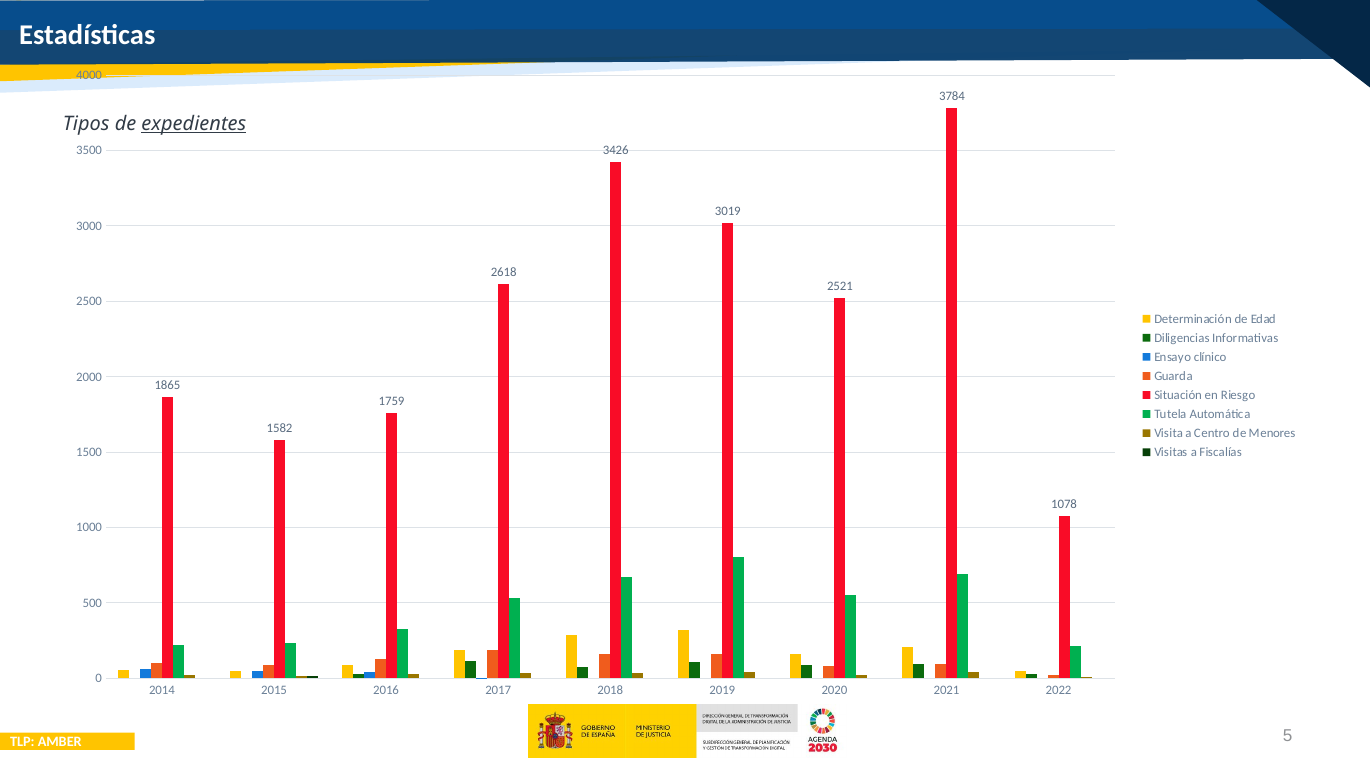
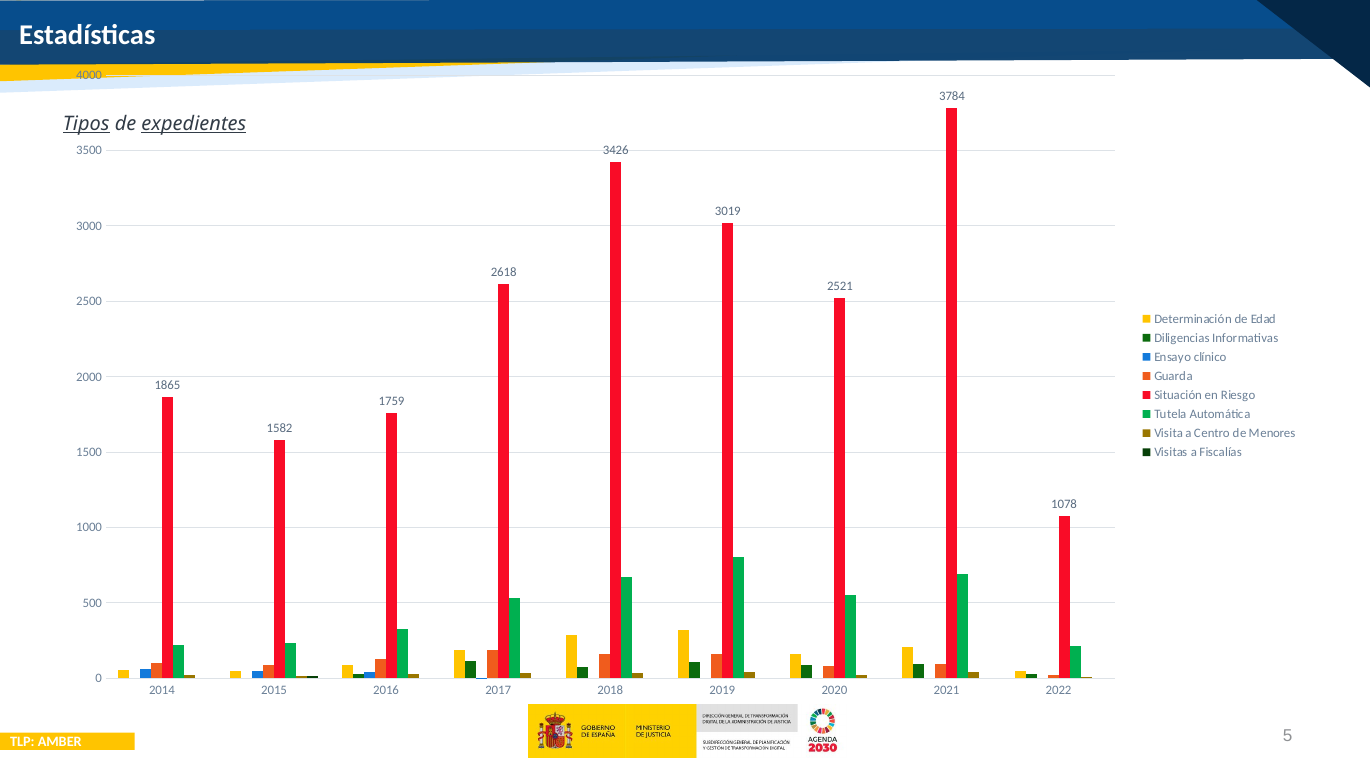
Tipos underline: none -> present (86, 124)
